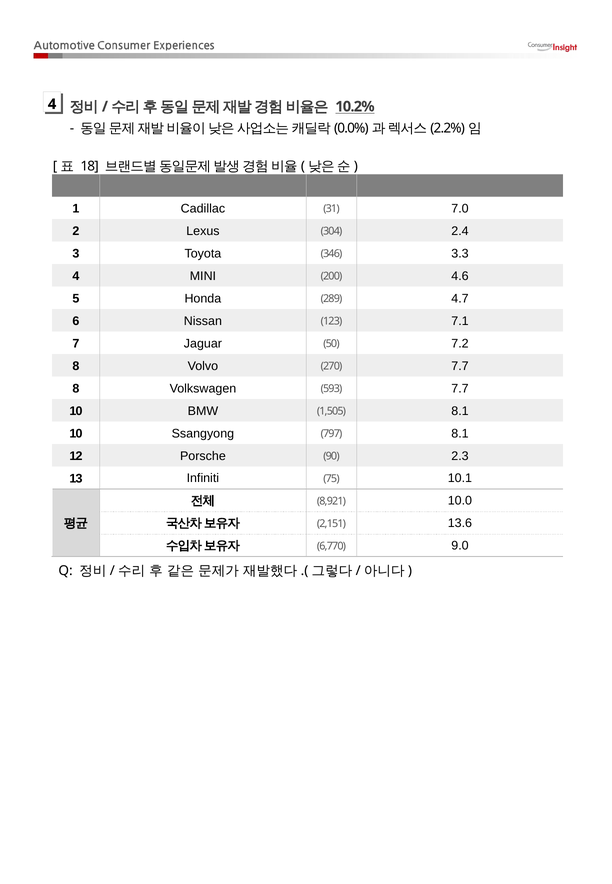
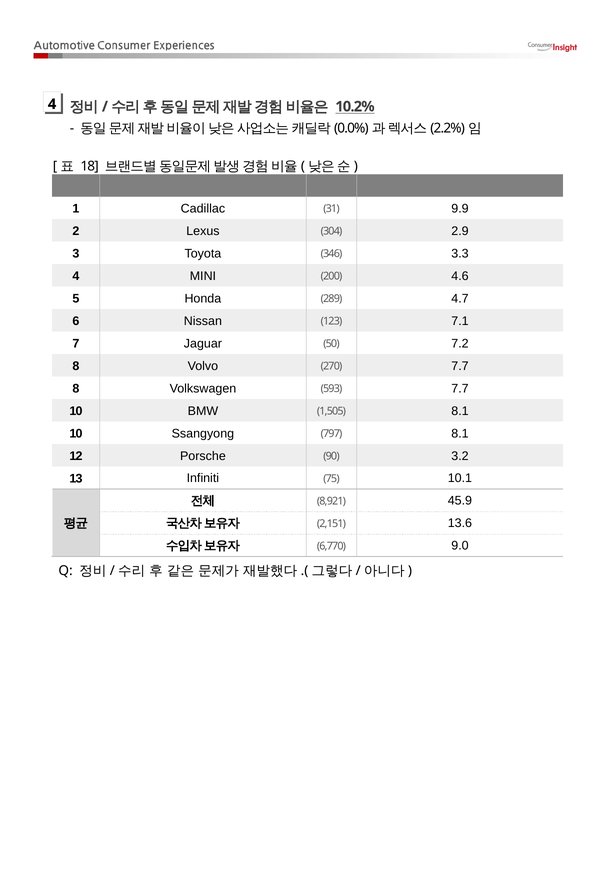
7.0: 7.0 -> 9.9 (460, 209)
2.4: 2.4 -> 2.9 (460, 231)
2.3: 2.3 -> 3.2 (460, 456)
10.0: 10.0 -> 45.9 (460, 501)
